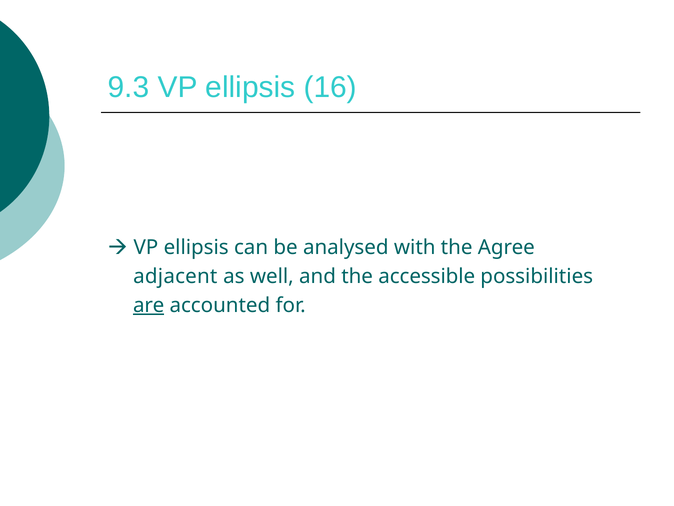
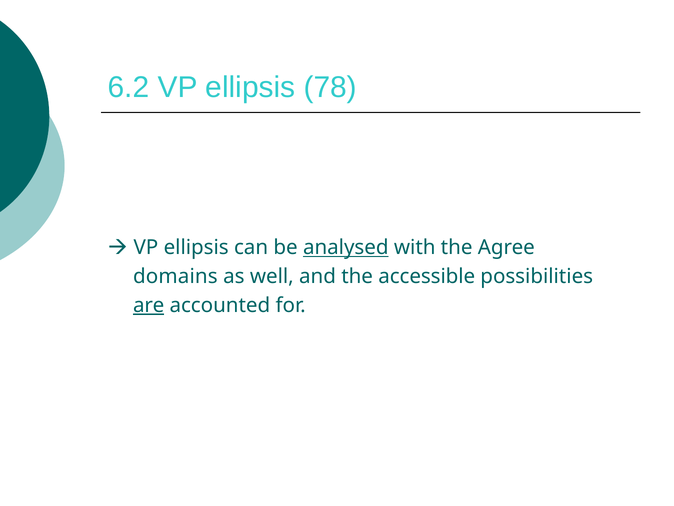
9.3: 9.3 -> 6.2 (129, 87)
16: 16 -> 78 (330, 87)
analysed underline: none -> present (346, 247)
adjacent: adjacent -> domains (175, 276)
